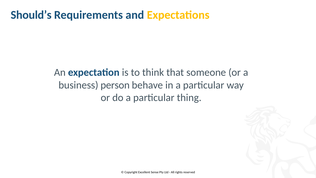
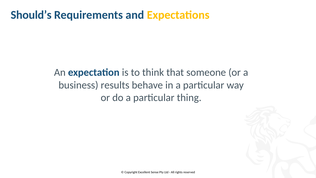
person: person -> results (115, 85)
